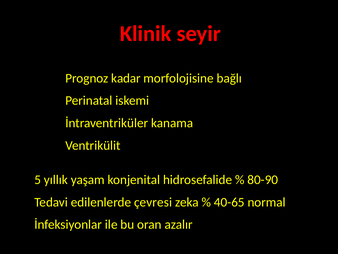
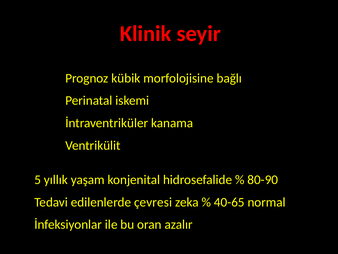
kadar: kadar -> kübik (126, 78)
